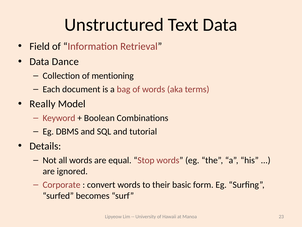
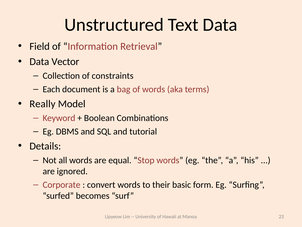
Dance: Dance -> Vector (65, 62)
mentioning: mentioning -> constraints (113, 76)
